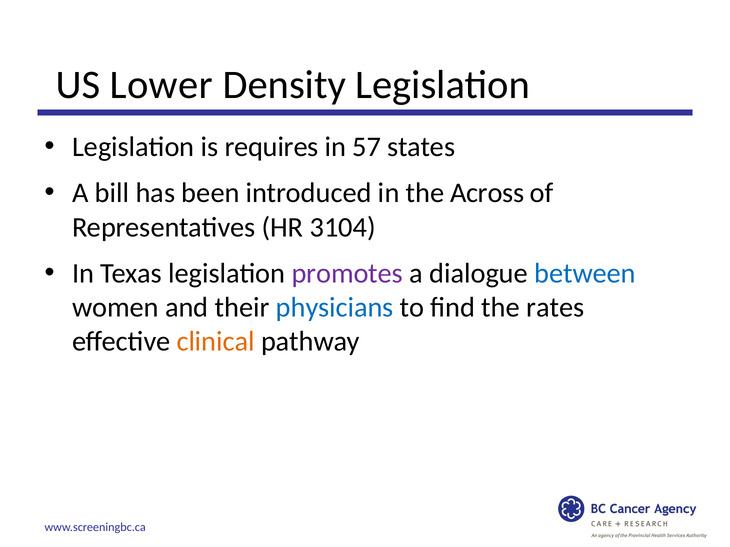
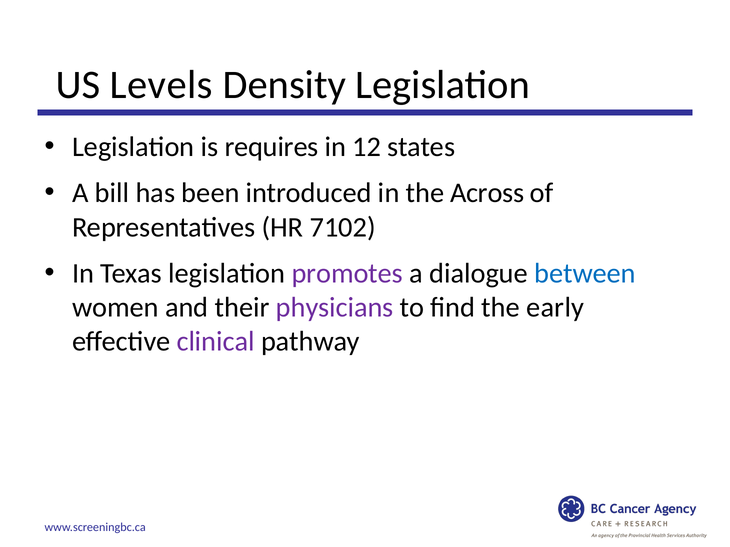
Lower: Lower -> Levels (161, 85)
57: 57 -> 12 (367, 147)
3104: 3104 -> 7102 (343, 227)
physicians colour: blue -> purple (335, 308)
rates: rates -> early (555, 308)
clinical colour: orange -> purple (216, 342)
